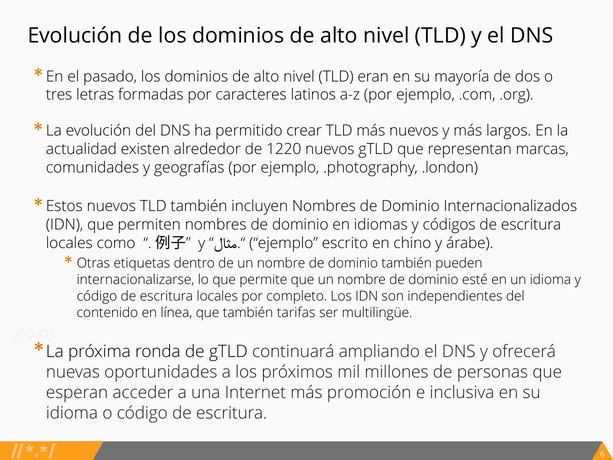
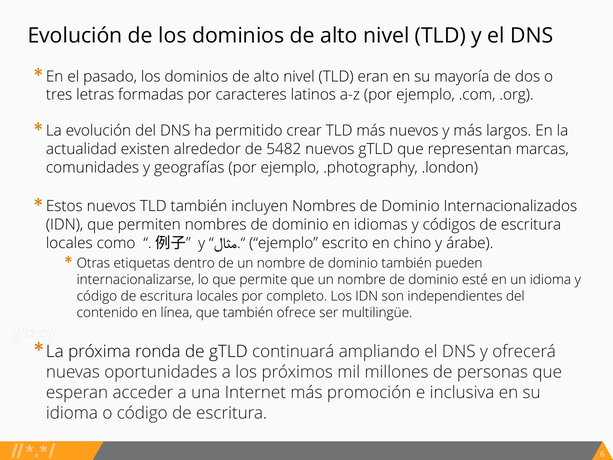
1220: 1220 -> 5482 (284, 149)
tarifas: tarifas -> ofrece (296, 312)
